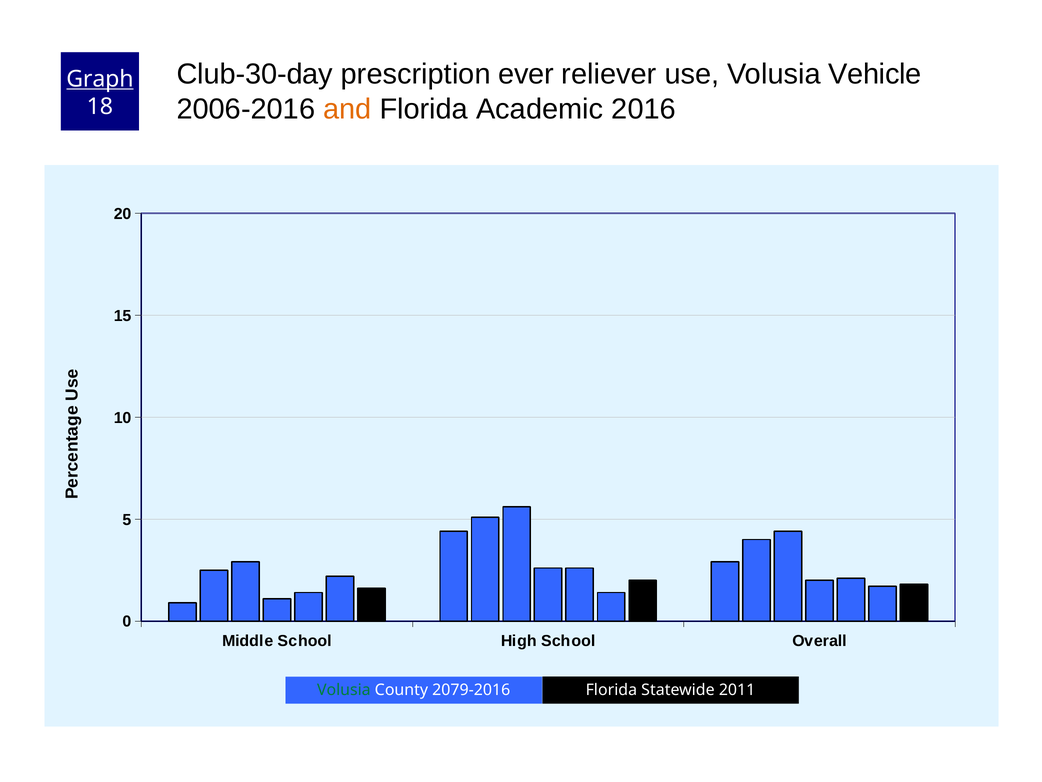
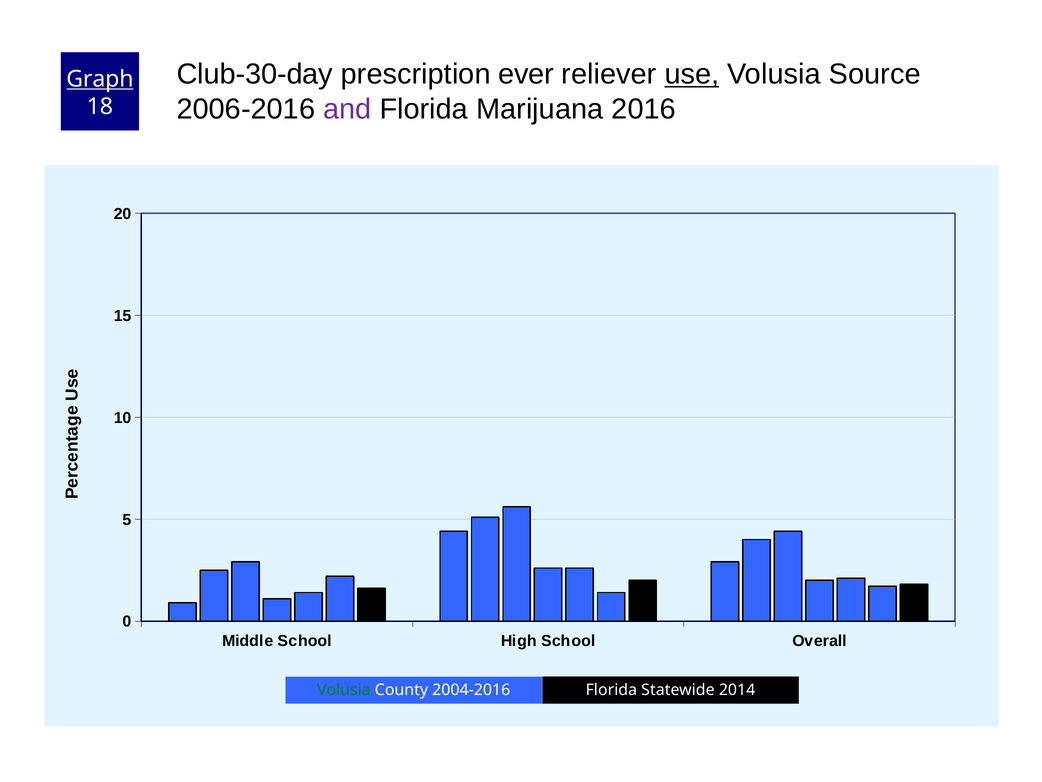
use underline: none -> present (692, 74)
Vehicle: Vehicle -> Source (875, 74)
and colour: orange -> purple (347, 109)
Academic: Academic -> Marijuana (540, 109)
2079-2016: 2079-2016 -> 2004-2016 (471, 690)
2011: 2011 -> 2014 (737, 690)
